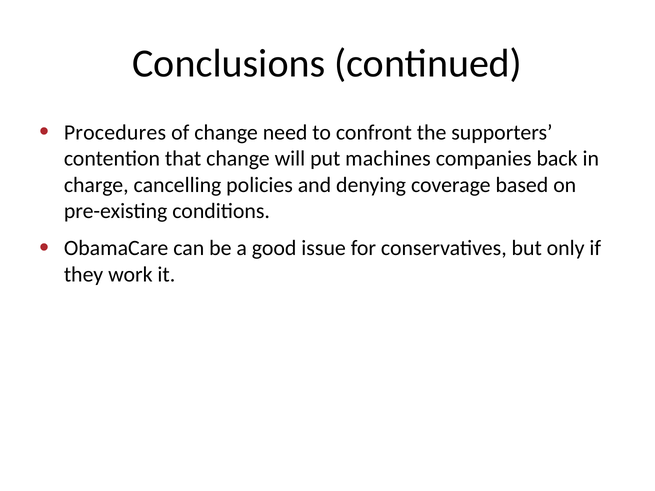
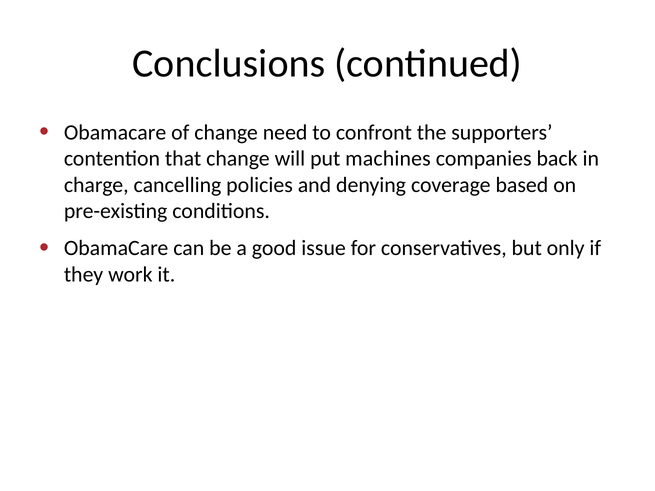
Procedures: Procedures -> Obamacare (115, 133)
